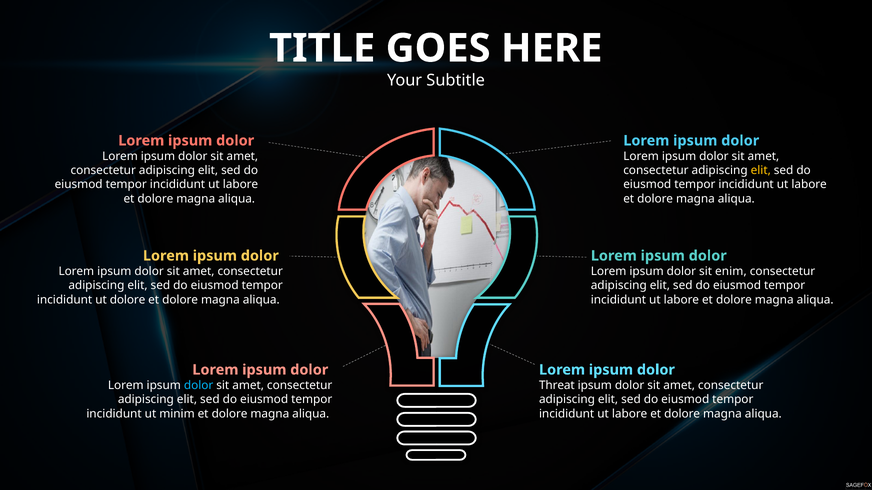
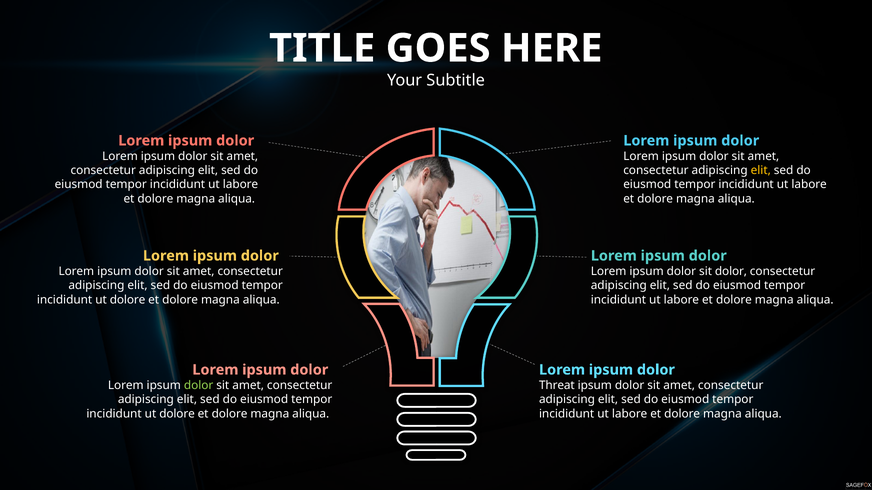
sit enim: enim -> dolor (731, 272)
dolor colour: light blue -> light green (199, 386)
minim: minim -> dolore (177, 414)
